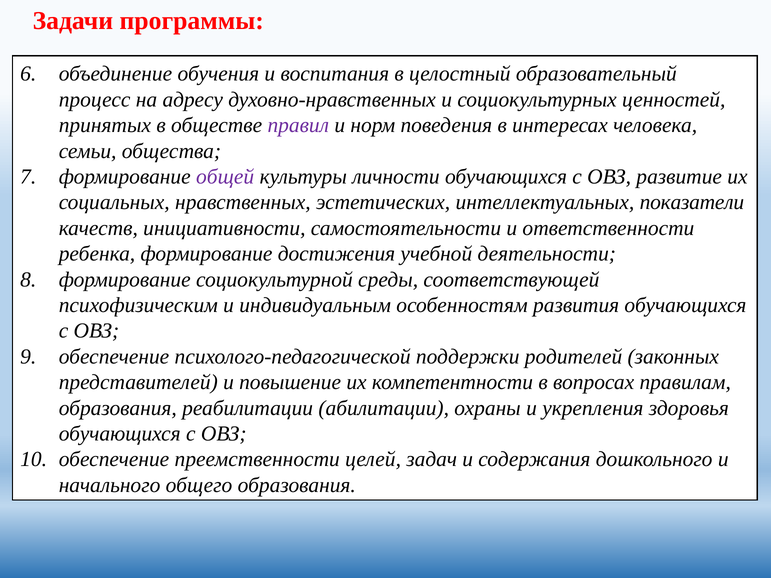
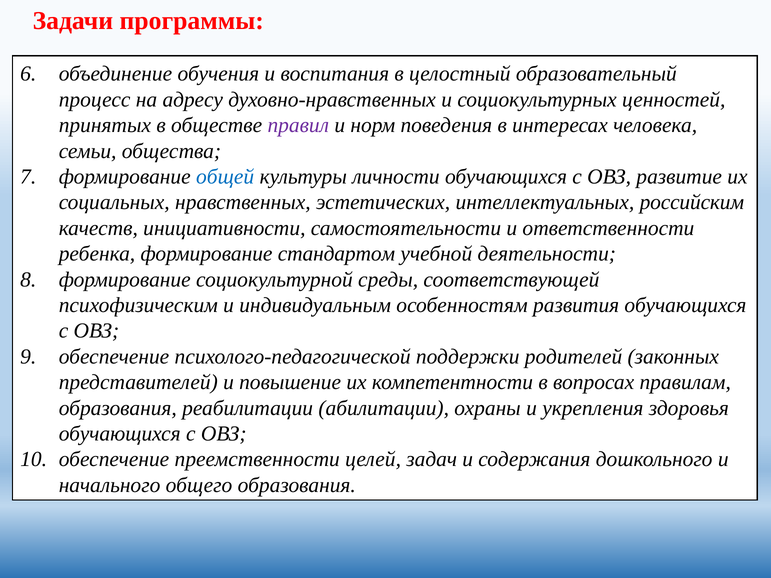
общей colour: purple -> blue (225, 177)
показатели: показатели -> российским (692, 202)
достижения: достижения -> стандартом (337, 254)
